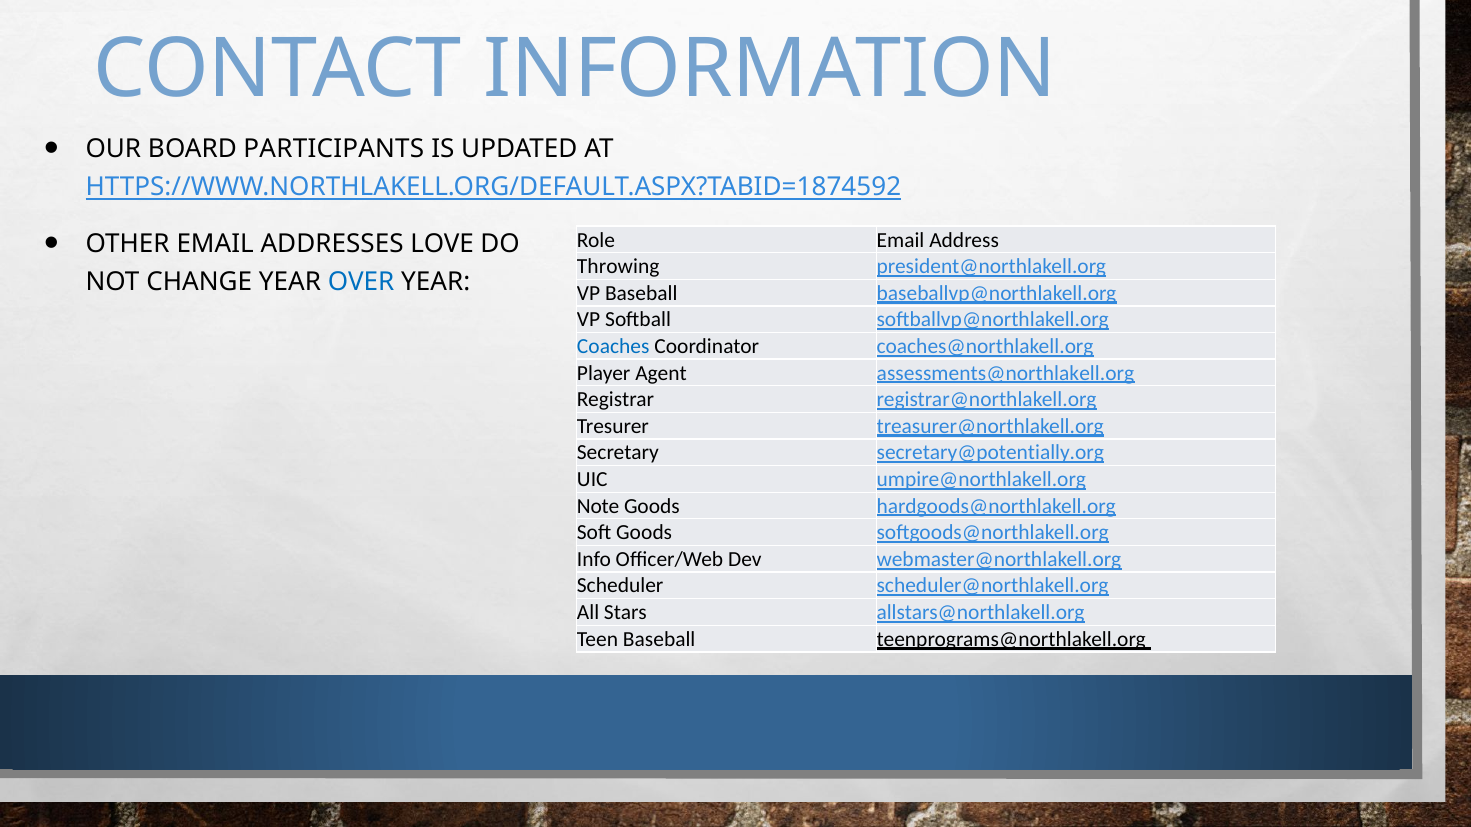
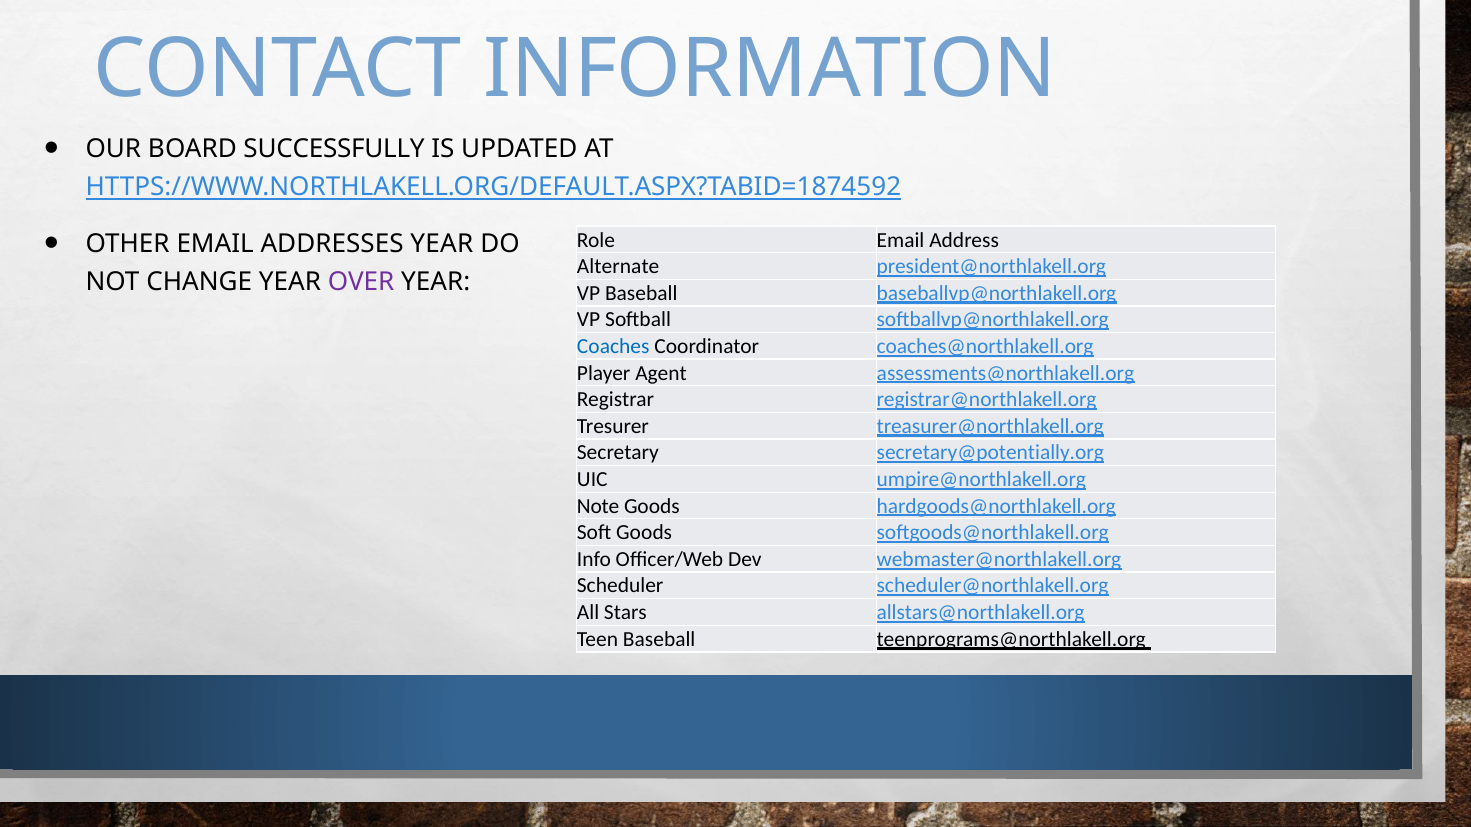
PARTICIPANTS: PARTICIPANTS -> SUCCESSFULLY (334, 149)
ADDRESSES LOVE: LOVE -> YEAR (442, 244)
Throwing: Throwing -> Alternate (618, 267)
OVER colour: blue -> purple (361, 282)
